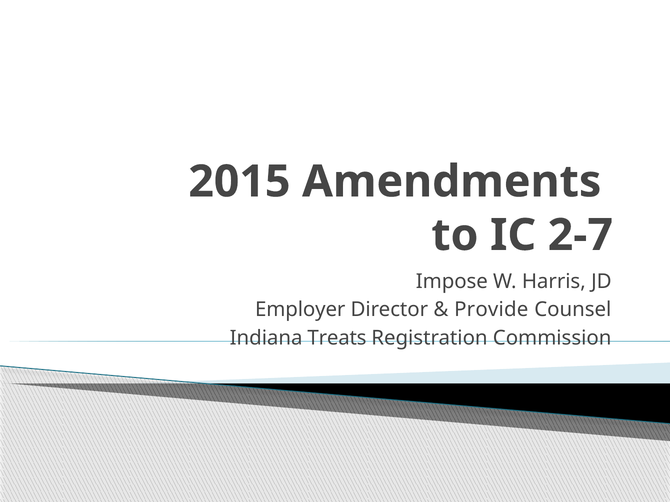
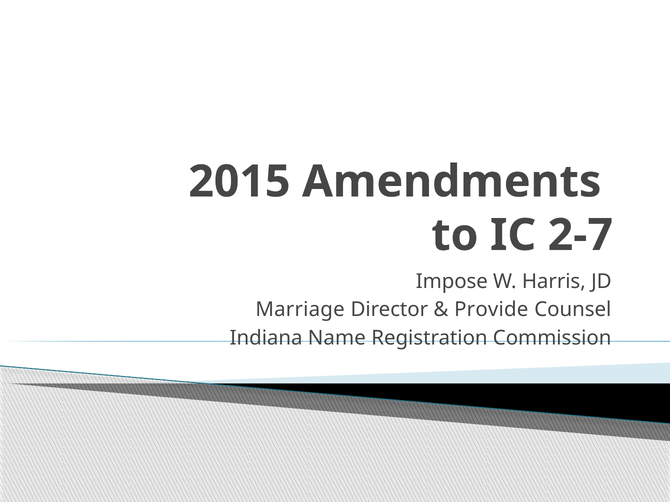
Employer: Employer -> Marriage (300, 310)
Treats: Treats -> Name (337, 338)
